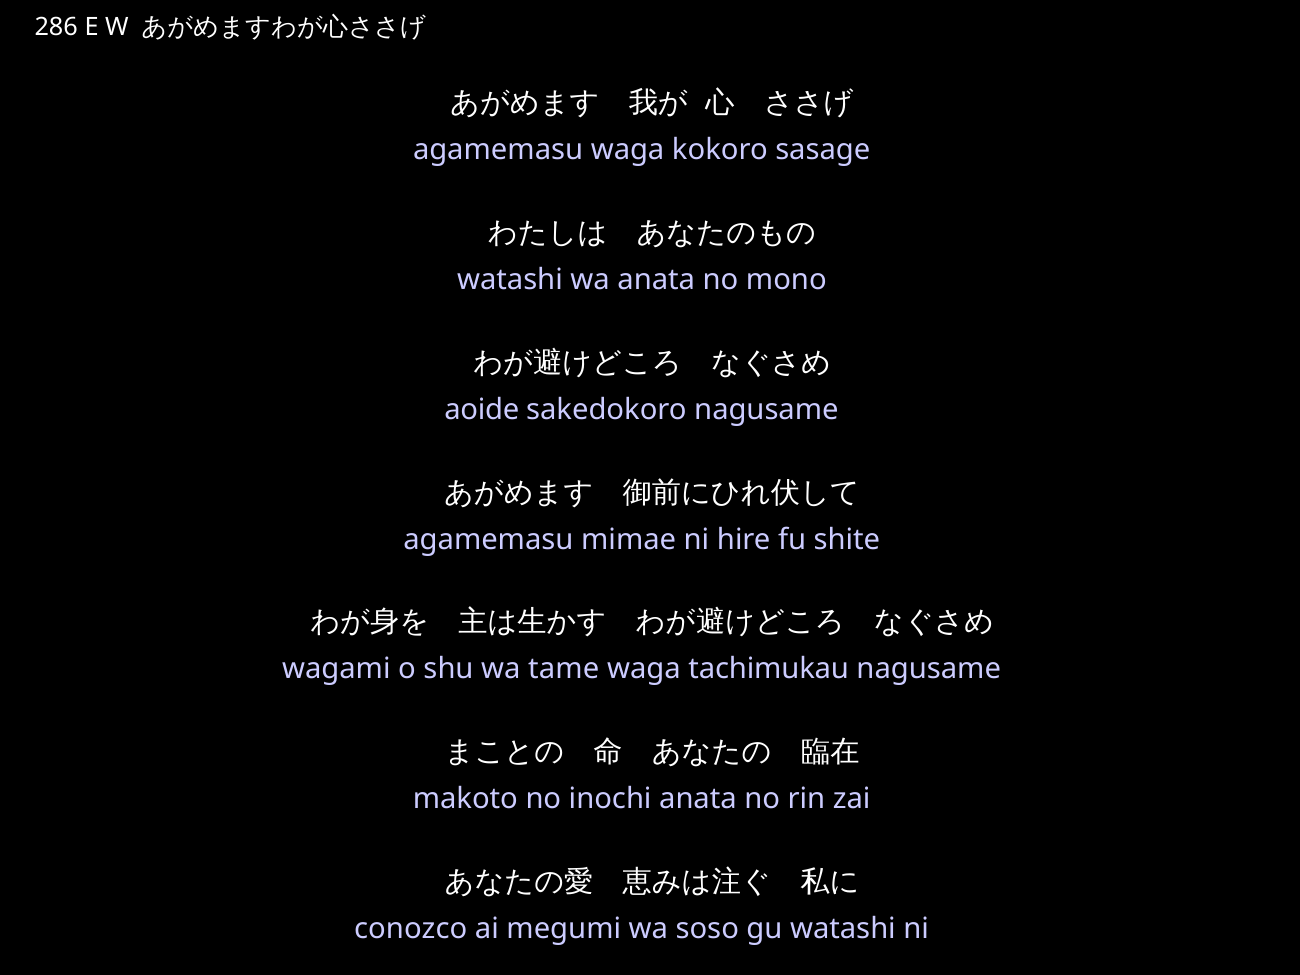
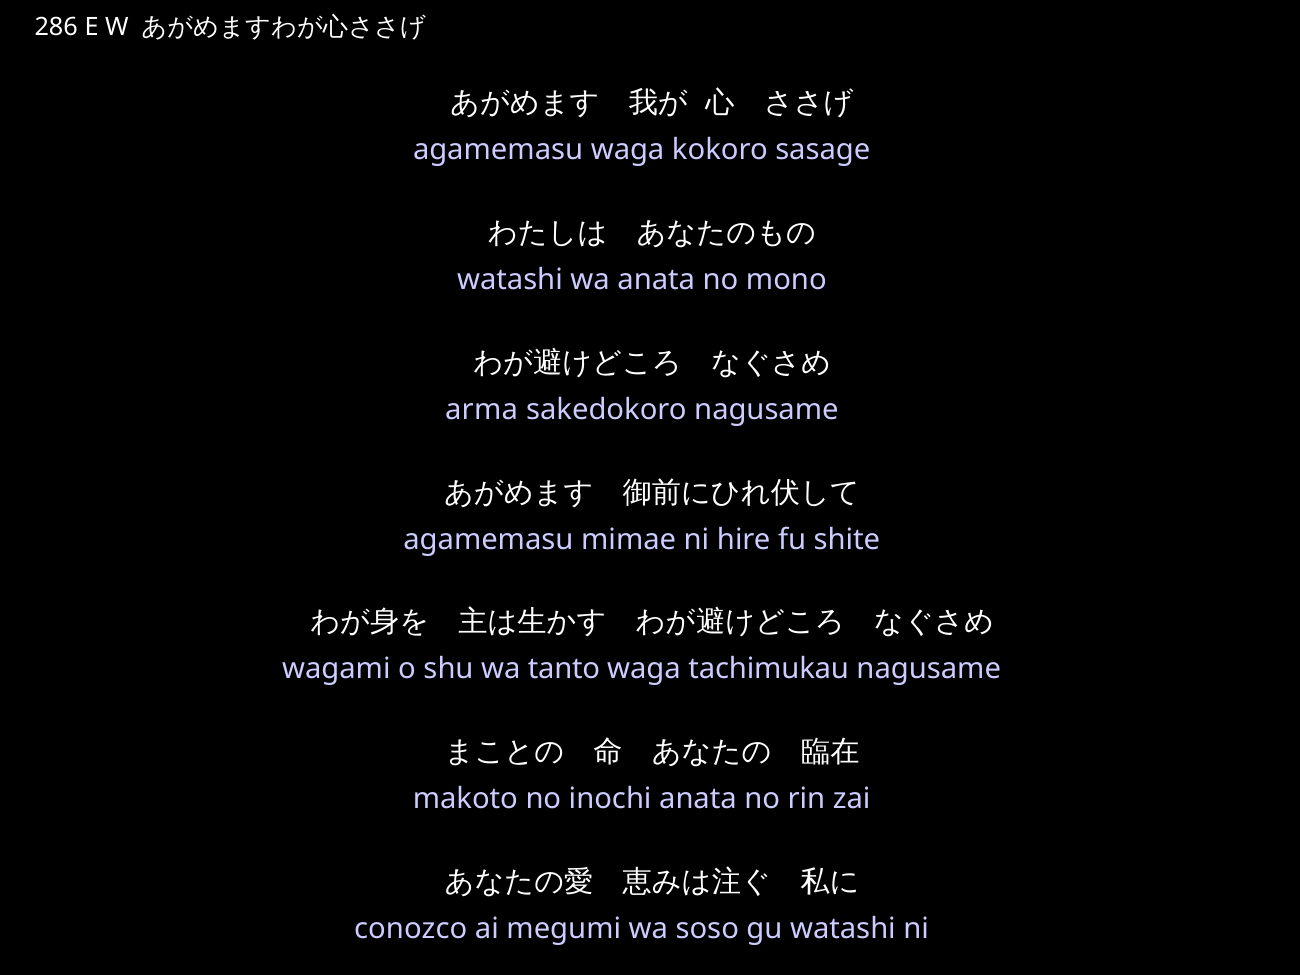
aoide: aoide -> arma (482, 410)
tame: tame -> tanto (564, 669)
